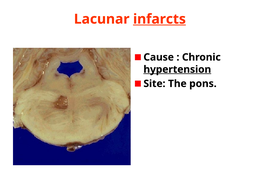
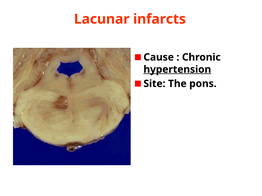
infarcts underline: present -> none (159, 19)
